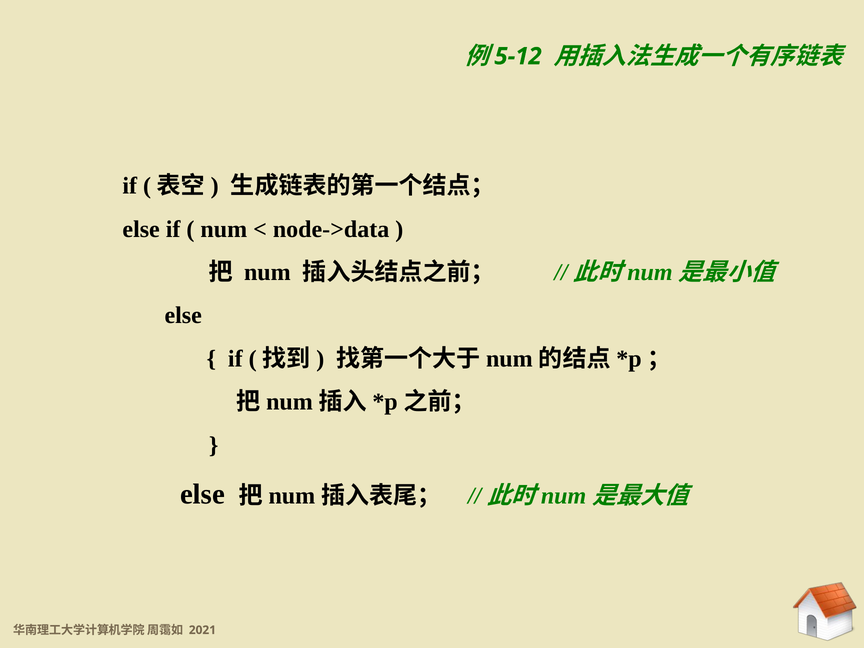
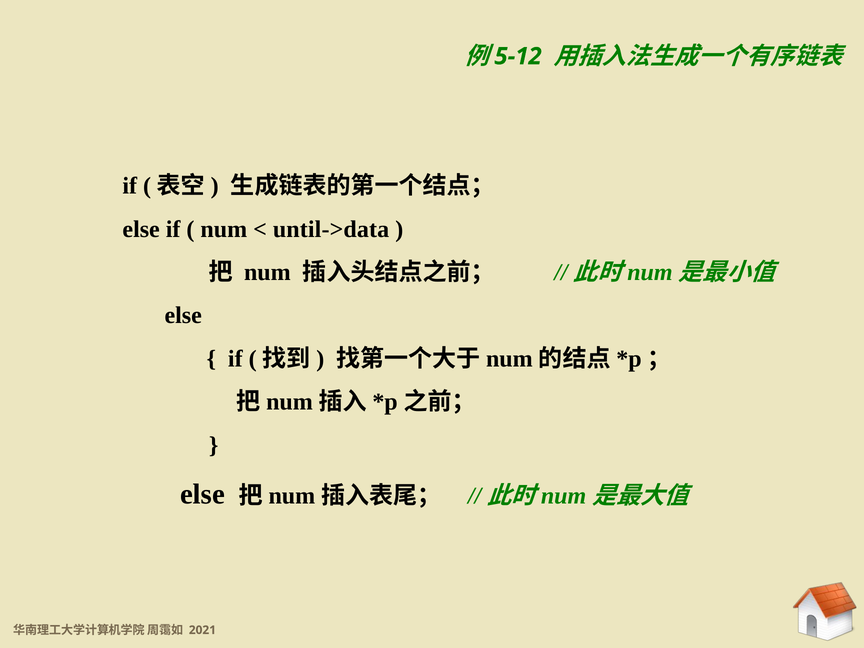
node->data: node->data -> until->data (331, 229)
